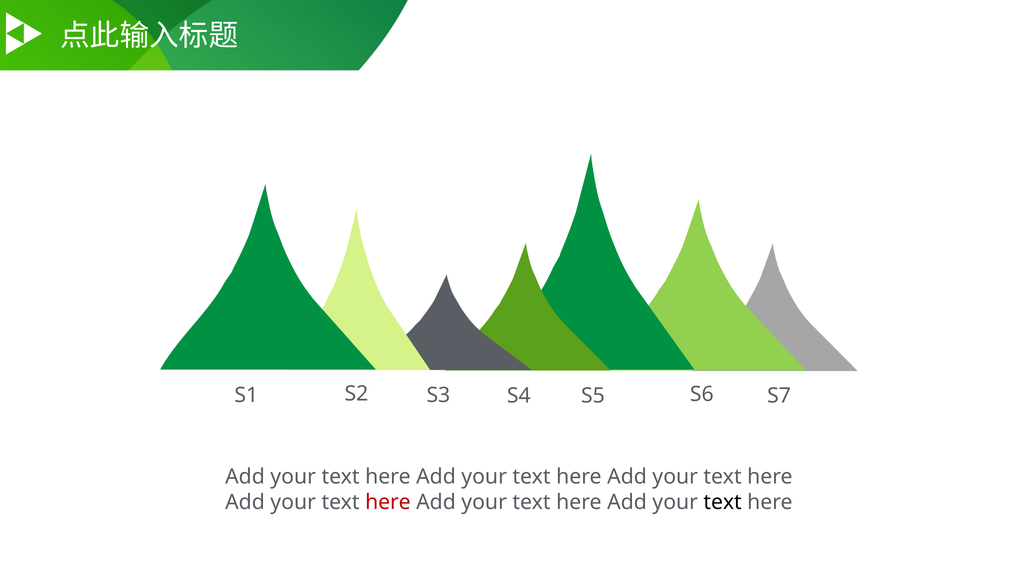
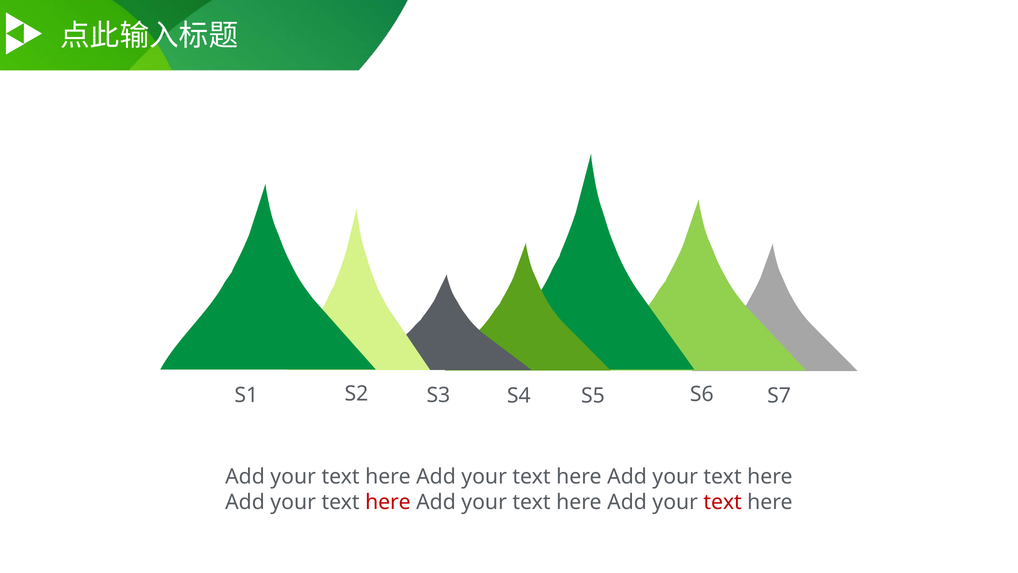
text colour: black -> red (723, 502)
